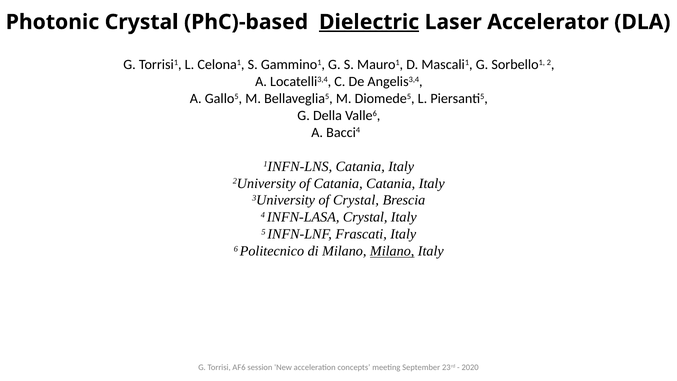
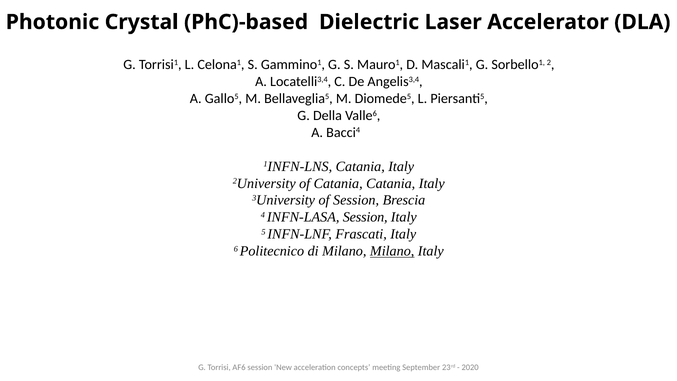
Dielectric underline: present -> none (369, 22)
of Crystal: Crystal -> Session (356, 200)
INFN-LASA Crystal: Crystal -> Session (365, 217)
